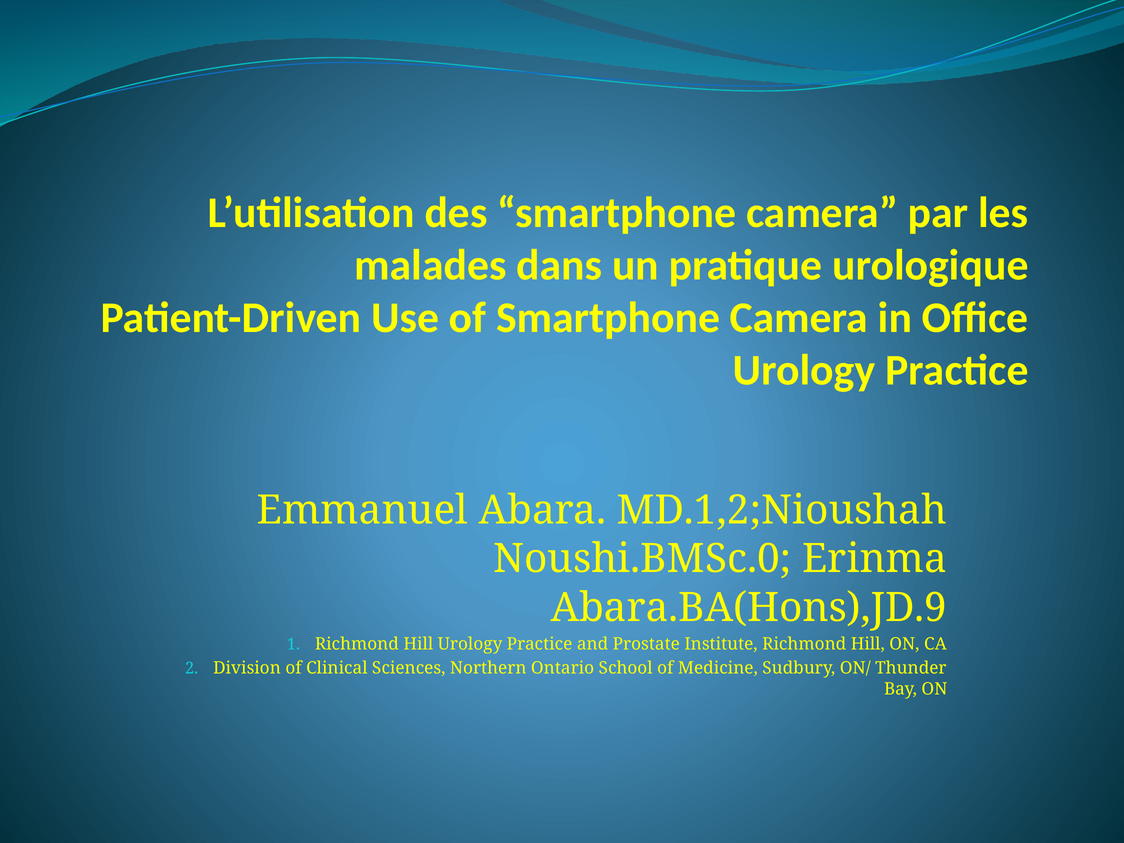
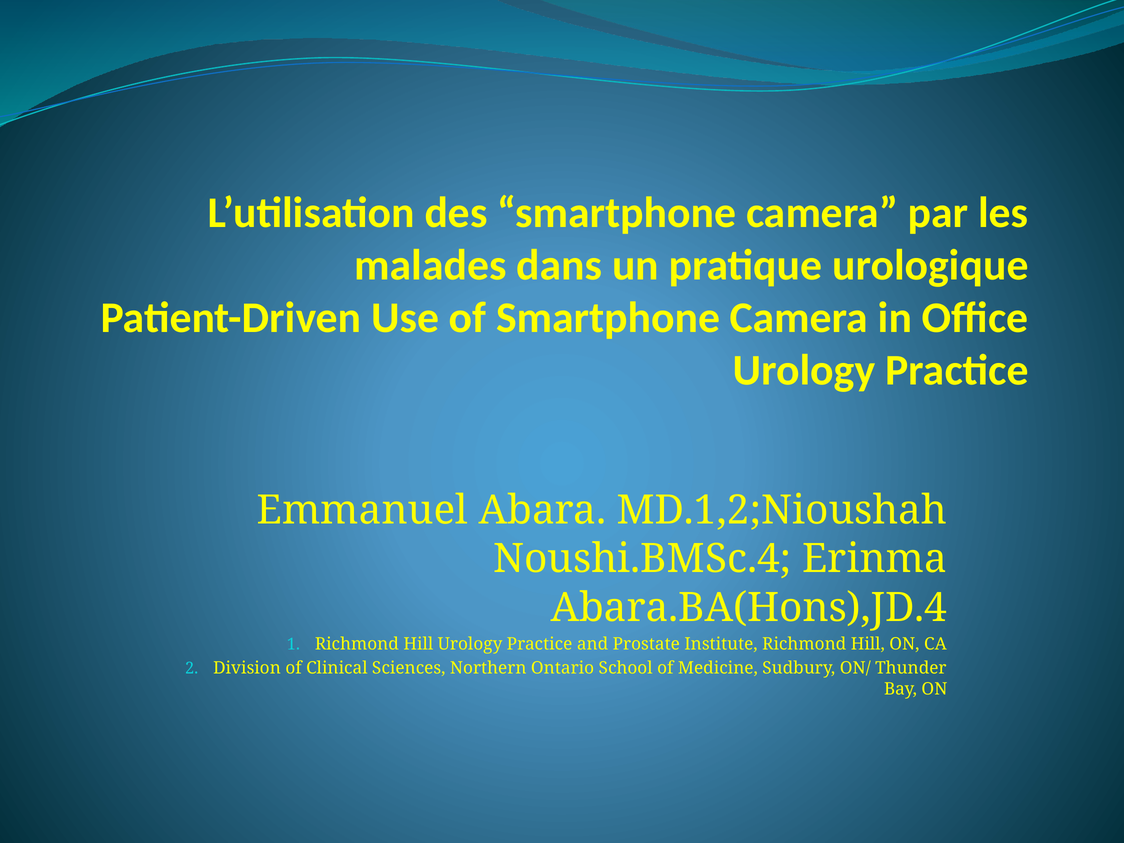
Noushi.BMSc.0: Noushi.BMSc.0 -> Noushi.BMSc.4 (642, 559)
Abara.BA(Hons),JD.9: Abara.BA(Hons),JD.9 -> Abara.BA(Hons),JD.4 (749, 608)
